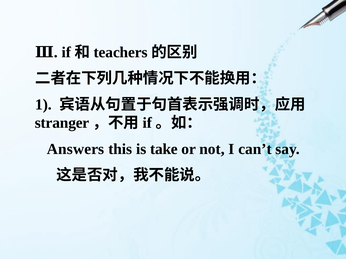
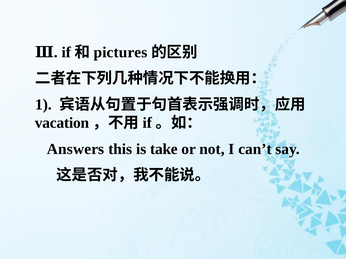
teachers: teachers -> pictures (121, 52)
stranger: stranger -> vacation (62, 123)
